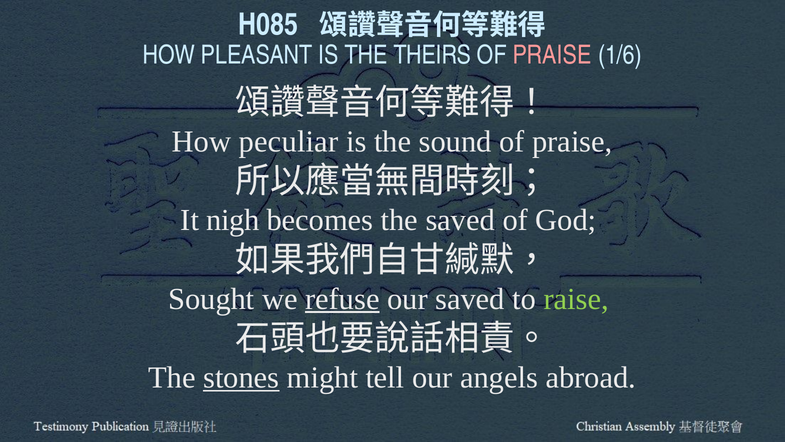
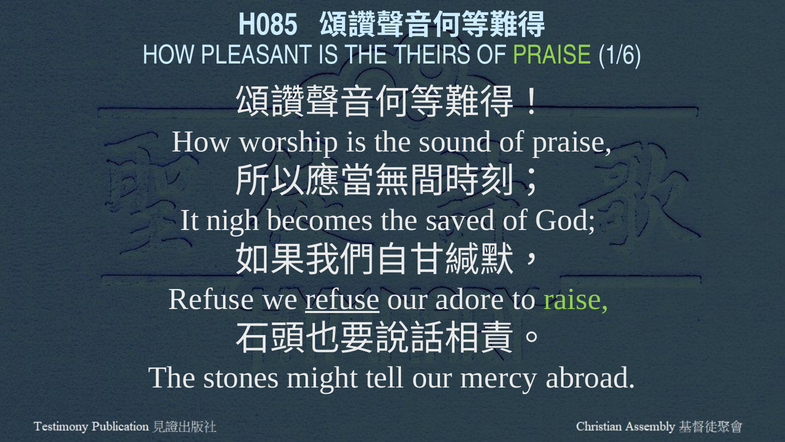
PRAISE colour: pink -> light green (552, 55)
peculiar: peculiar -> worship (289, 142)
Sought: Sought -> Refuse (211, 299)
our saved: saved -> adore (470, 299)
stones underline: present -> none (241, 377)
angels: angels -> mercy (499, 377)
